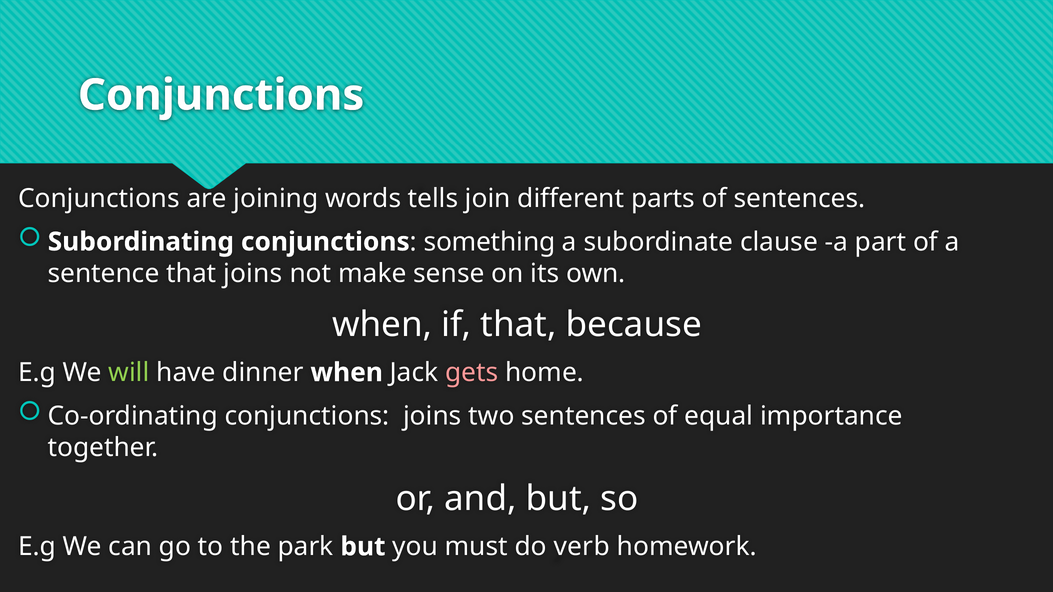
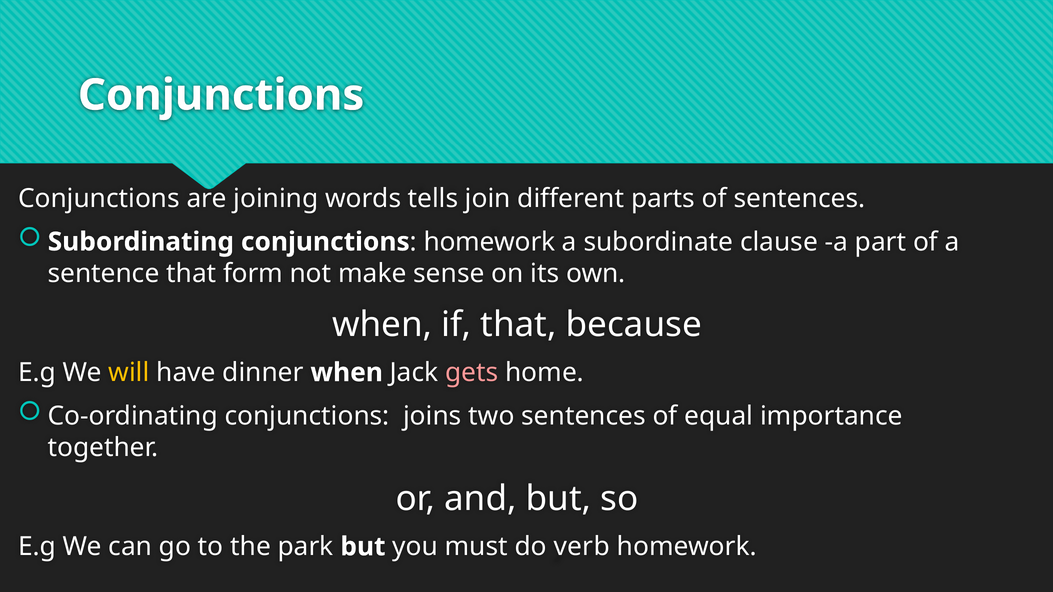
something: something -> homework (490, 242)
that joins: joins -> form (253, 274)
will colour: light green -> yellow (129, 373)
